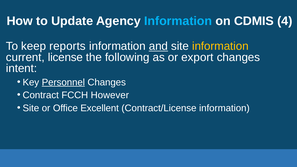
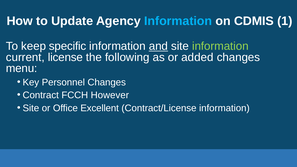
4: 4 -> 1 (285, 21)
reports: reports -> specific (68, 46)
information colour: yellow -> light green (220, 46)
export: export -> added (197, 57)
intent: intent -> menu (22, 68)
Personnel underline: present -> none (63, 82)
